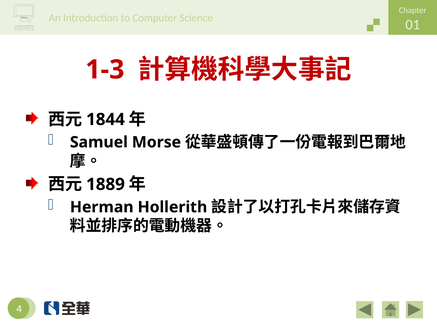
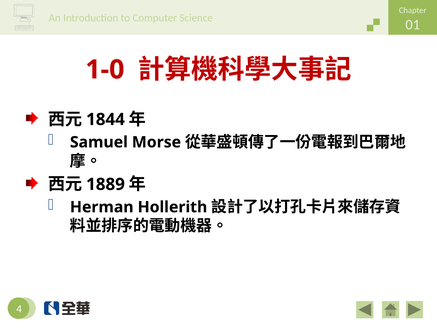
1-3: 1-3 -> 1-0 (105, 70)
